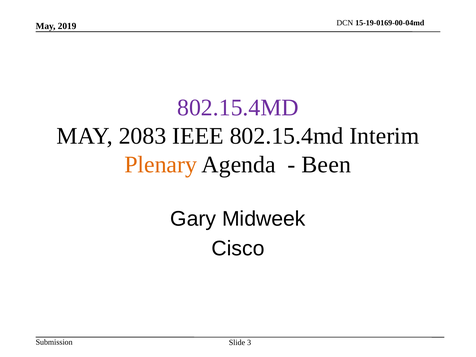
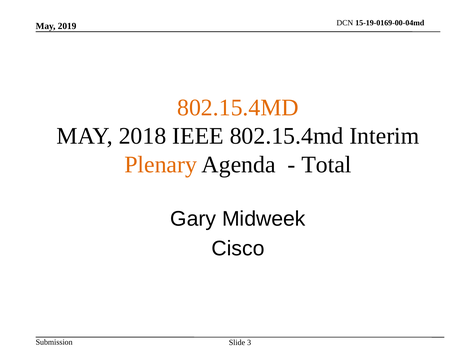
802.15.4MD colour: purple -> orange (238, 108)
2083: 2083 -> 2018 (142, 136)
Been: Been -> Total (326, 165)
